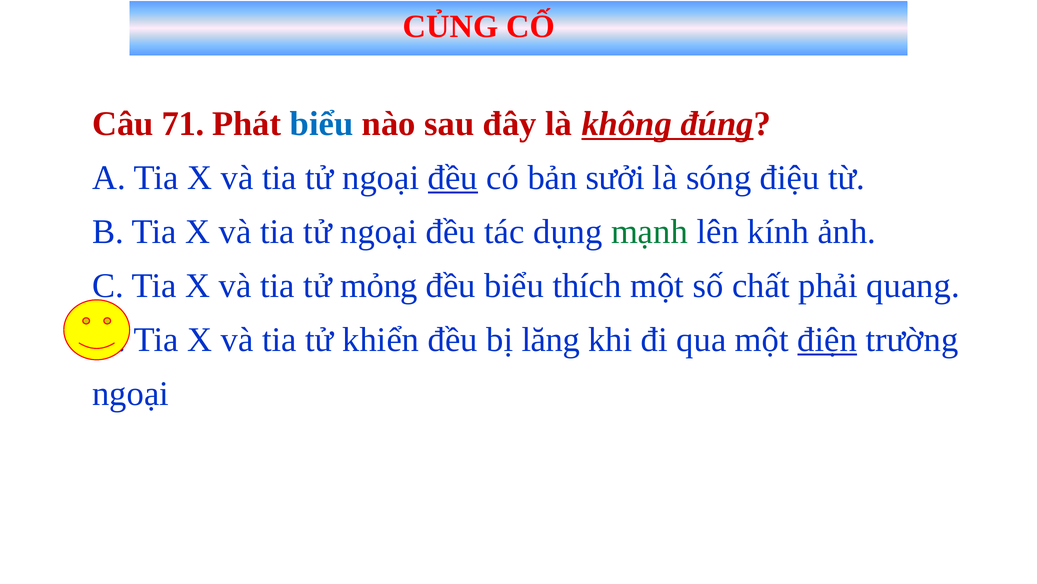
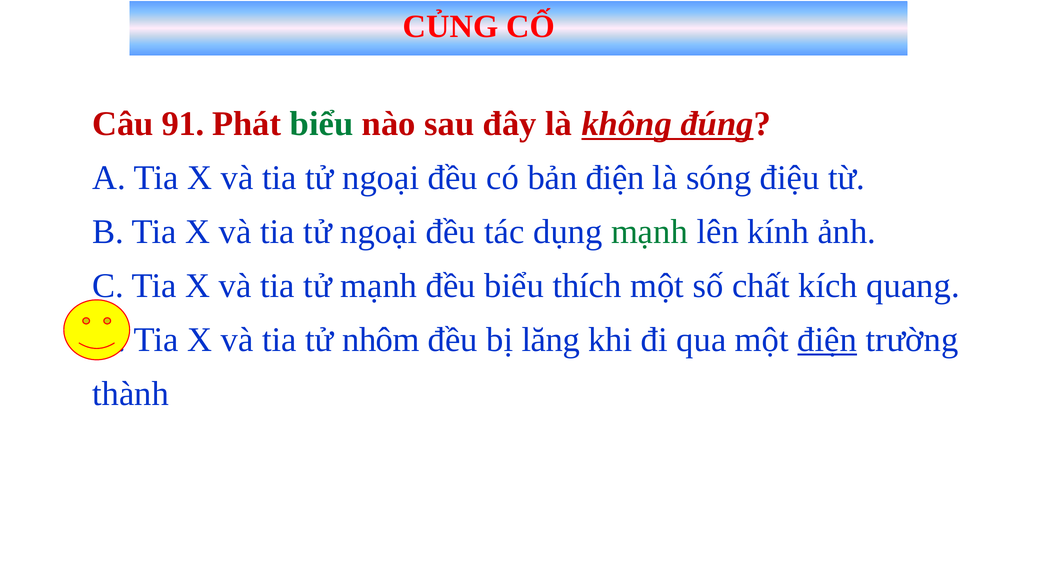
71: 71 -> 91 (183, 124)
biểu colour: blue -> green (322, 124)
đều underline: present -> none (453, 178)
bản sưởi: sưởi -> điện (615, 178)
tử mỏng: mỏng -> mạnh (379, 285)
phải: phải -> kích (828, 285)
khiển: khiển -> nhôm (381, 339)
ngoại: ngoại -> thành (131, 393)
